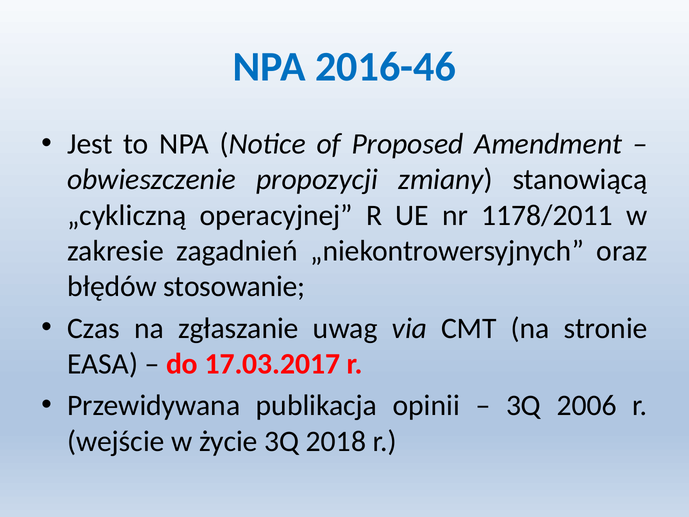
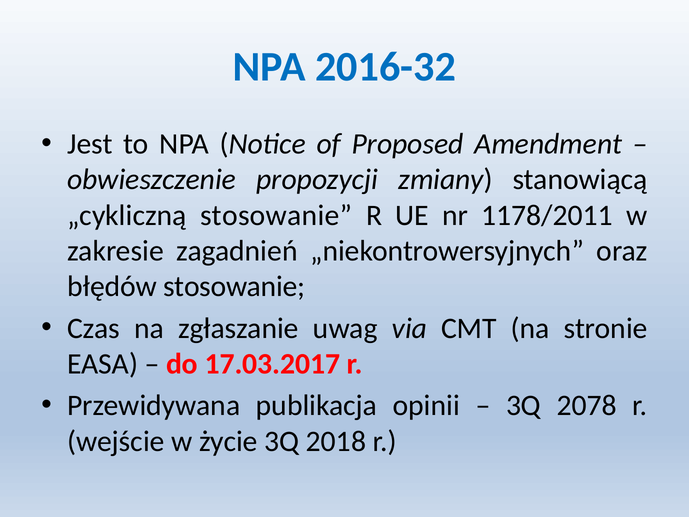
2016-46: 2016-46 -> 2016-32 (385, 67)
„cykliczną operacyjnej: operacyjnej -> stosowanie (276, 215)
2006: 2006 -> 2078 (587, 405)
